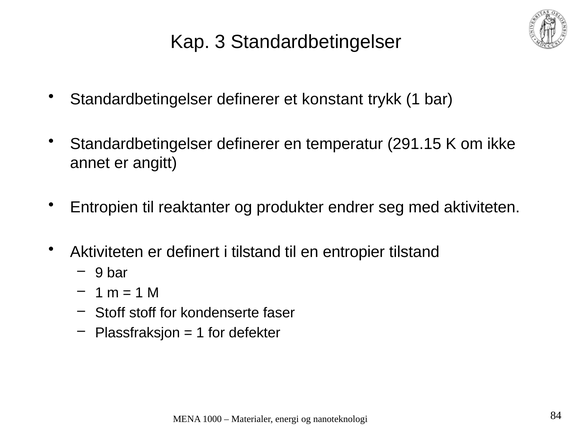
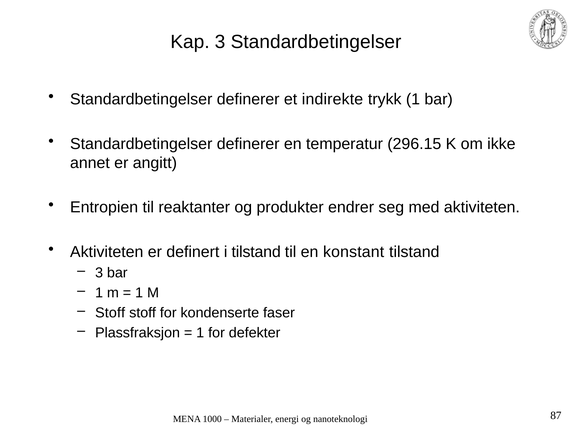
konstant: konstant -> indirekte (332, 99)
291.15: 291.15 -> 296.15 (414, 144)
entropier: entropier -> konstant (354, 252)
9: 9 -> 3 (99, 273)
84: 84 -> 87 (556, 415)
